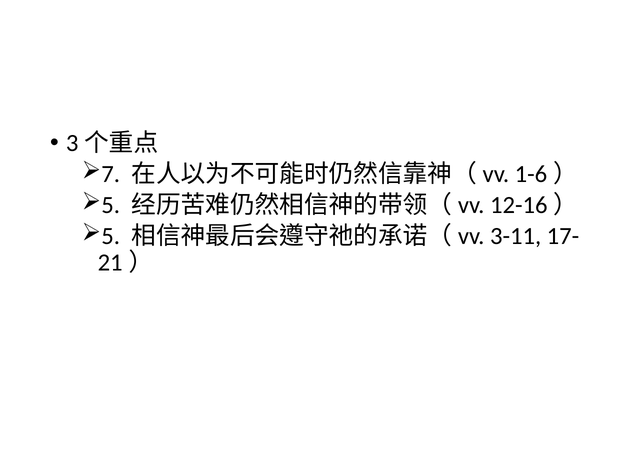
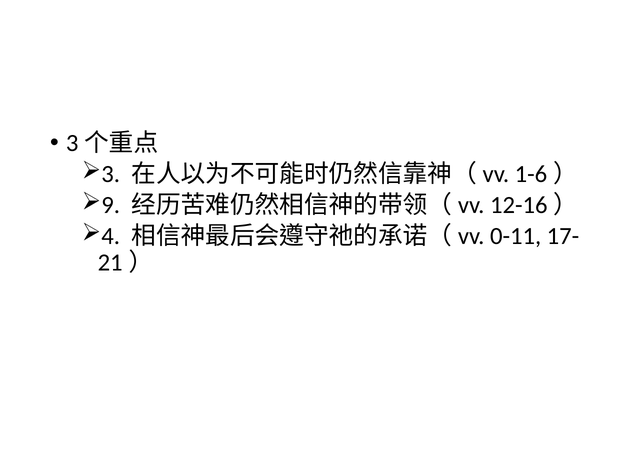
7: 7 -> 3 (111, 174)
5: 5 -> 9 (111, 205)
5: 5 -> 4 (111, 236)
3-11: 3-11 -> 0-11 (516, 236)
